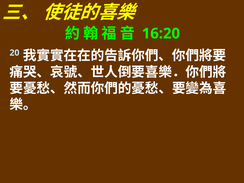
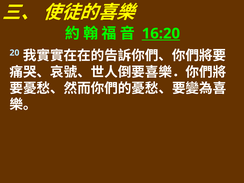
16:20 underline: none -> present (161, 34)
